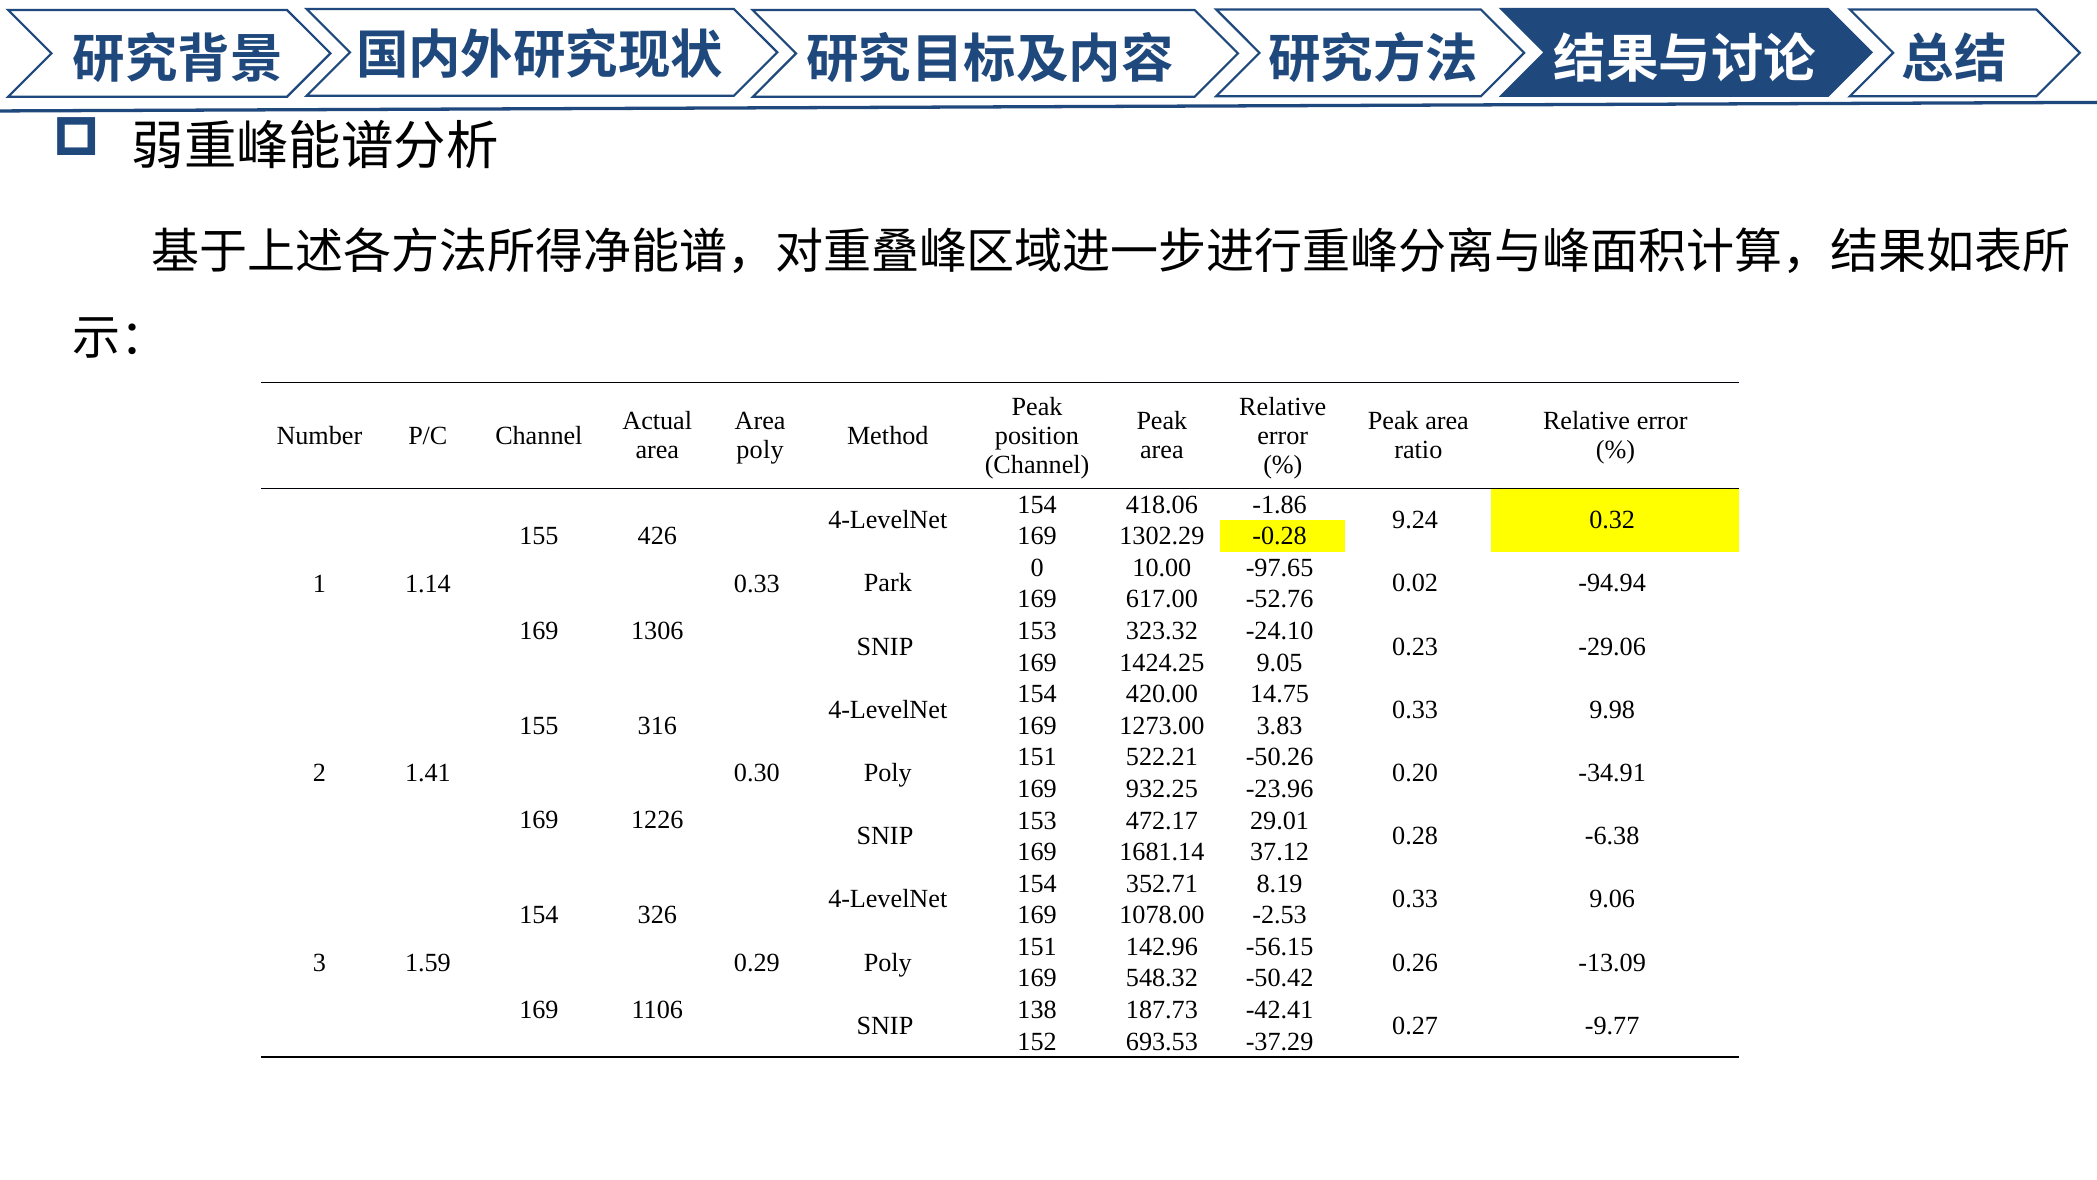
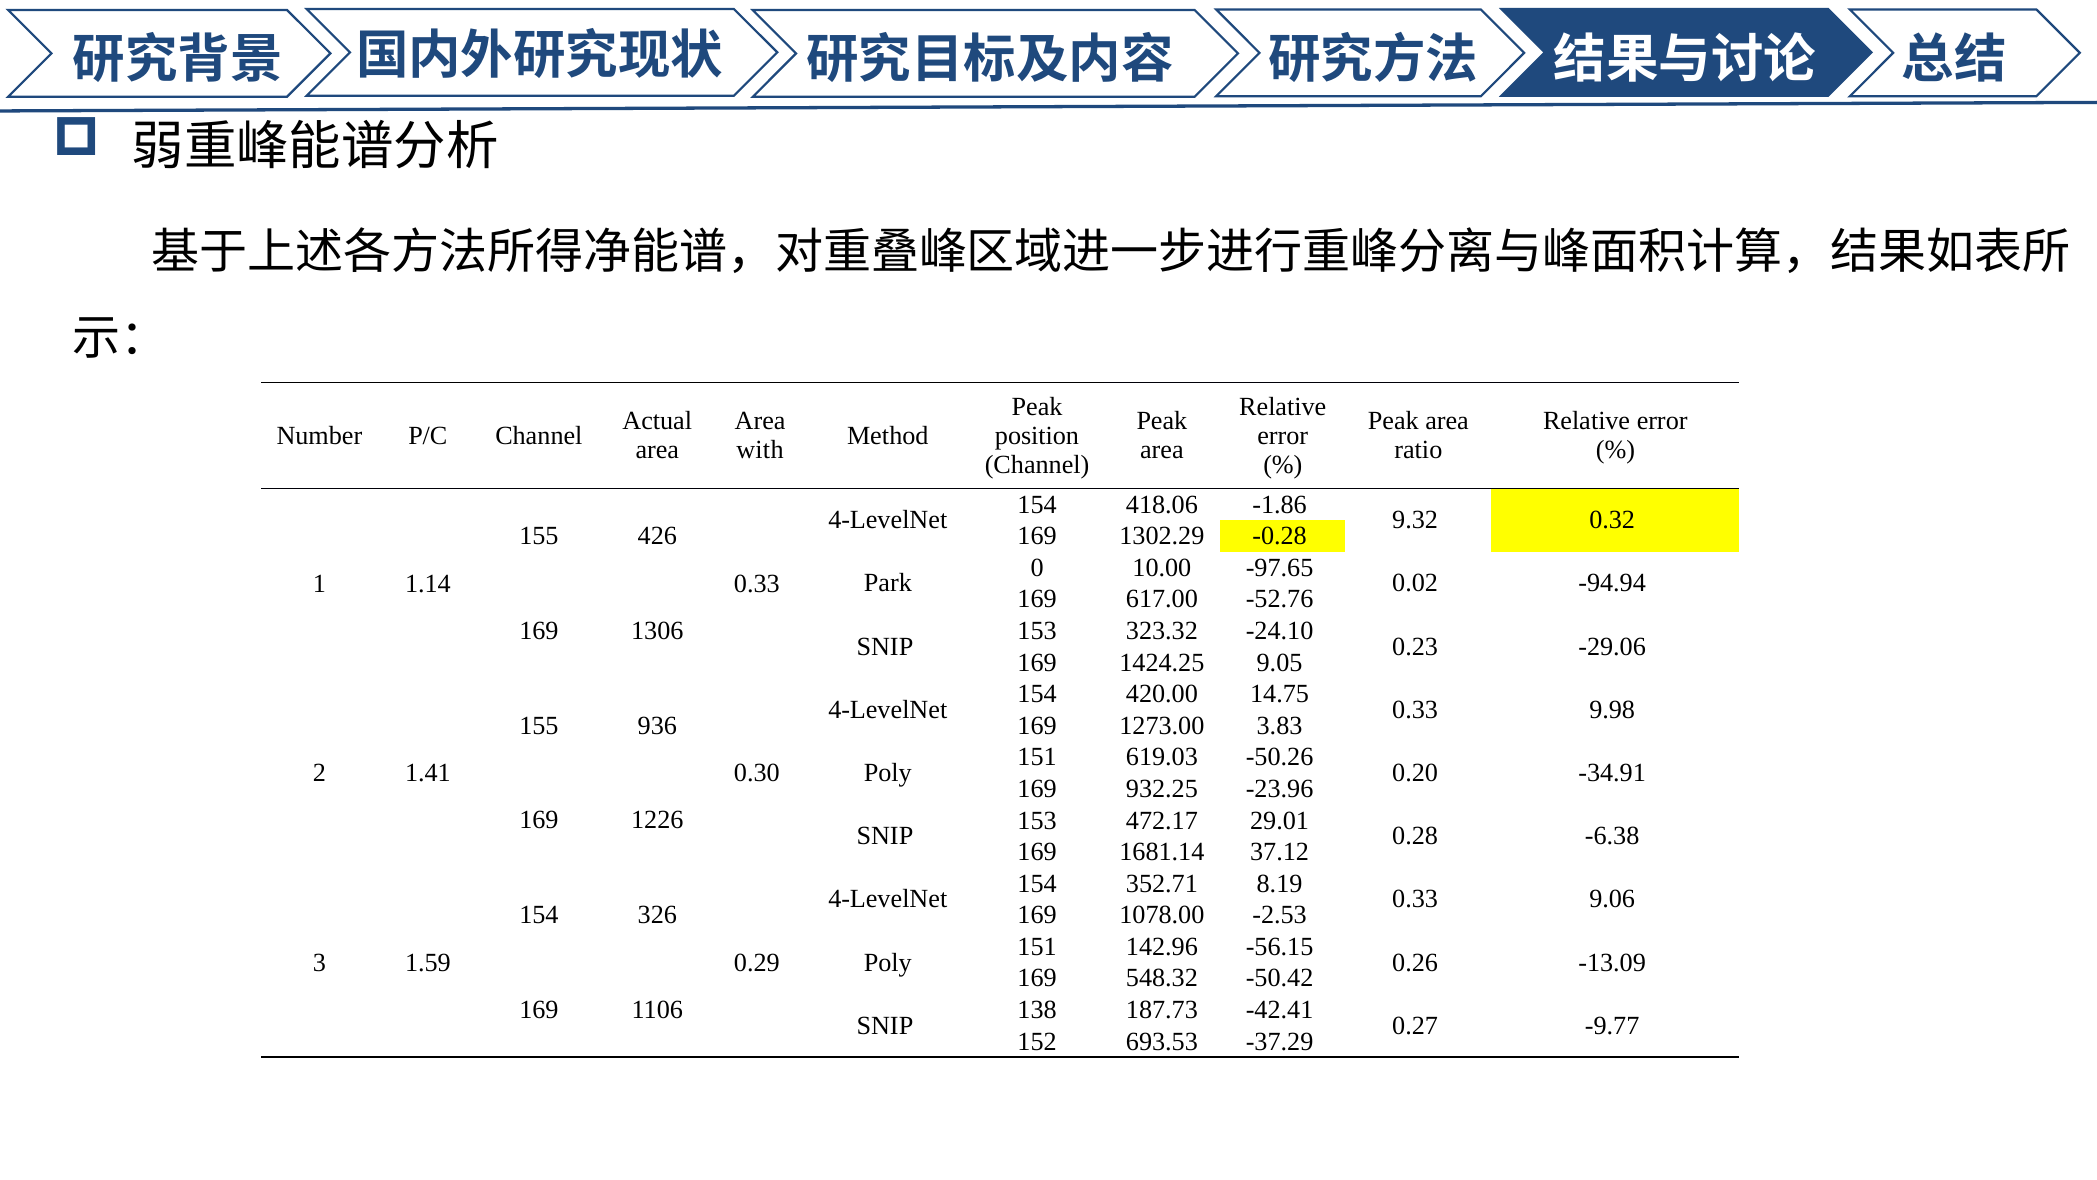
poly: poly -> with (760, 450)
9.24: 9.24 -> 9.32 (1415, 520)
316: 316 -> 936 (657, 725)
522.21: 522.21 -> 619.03 (1162, 757)
